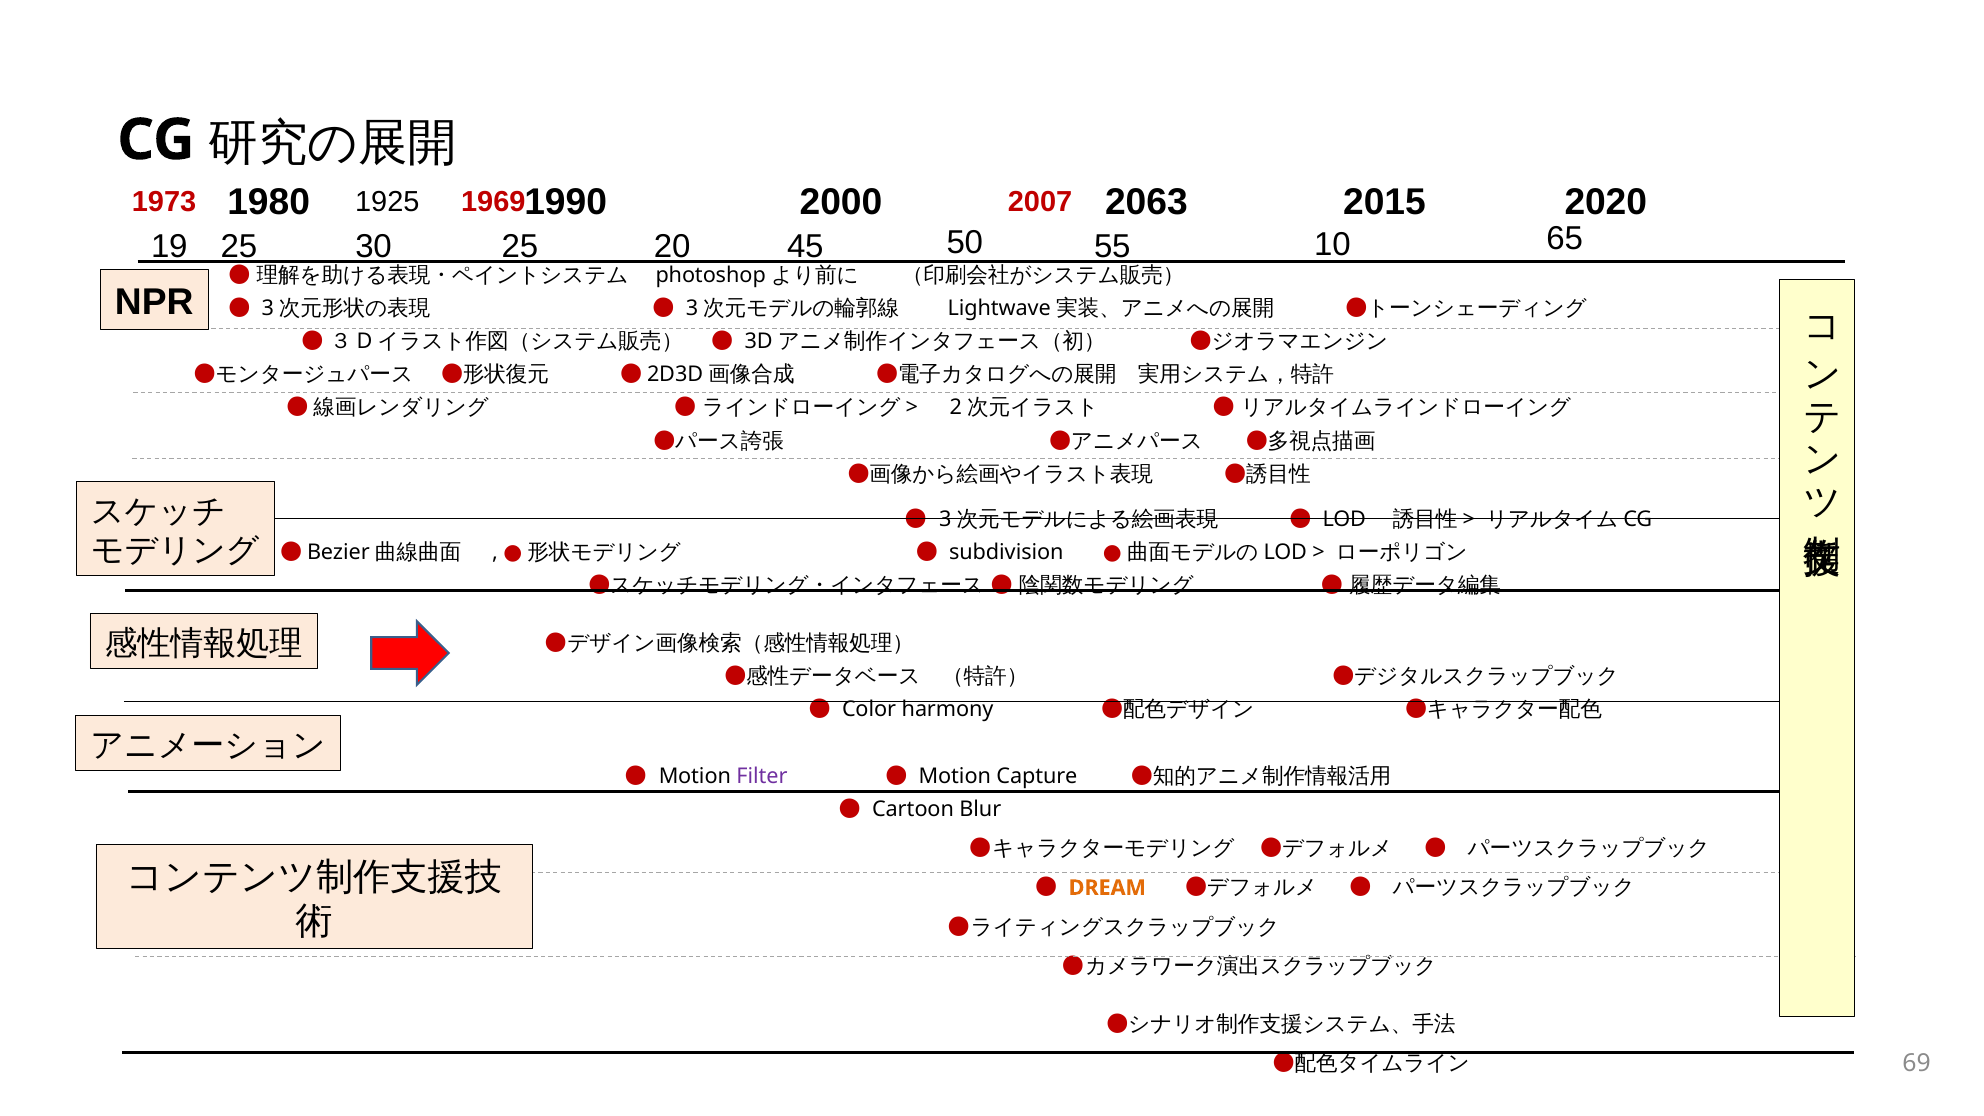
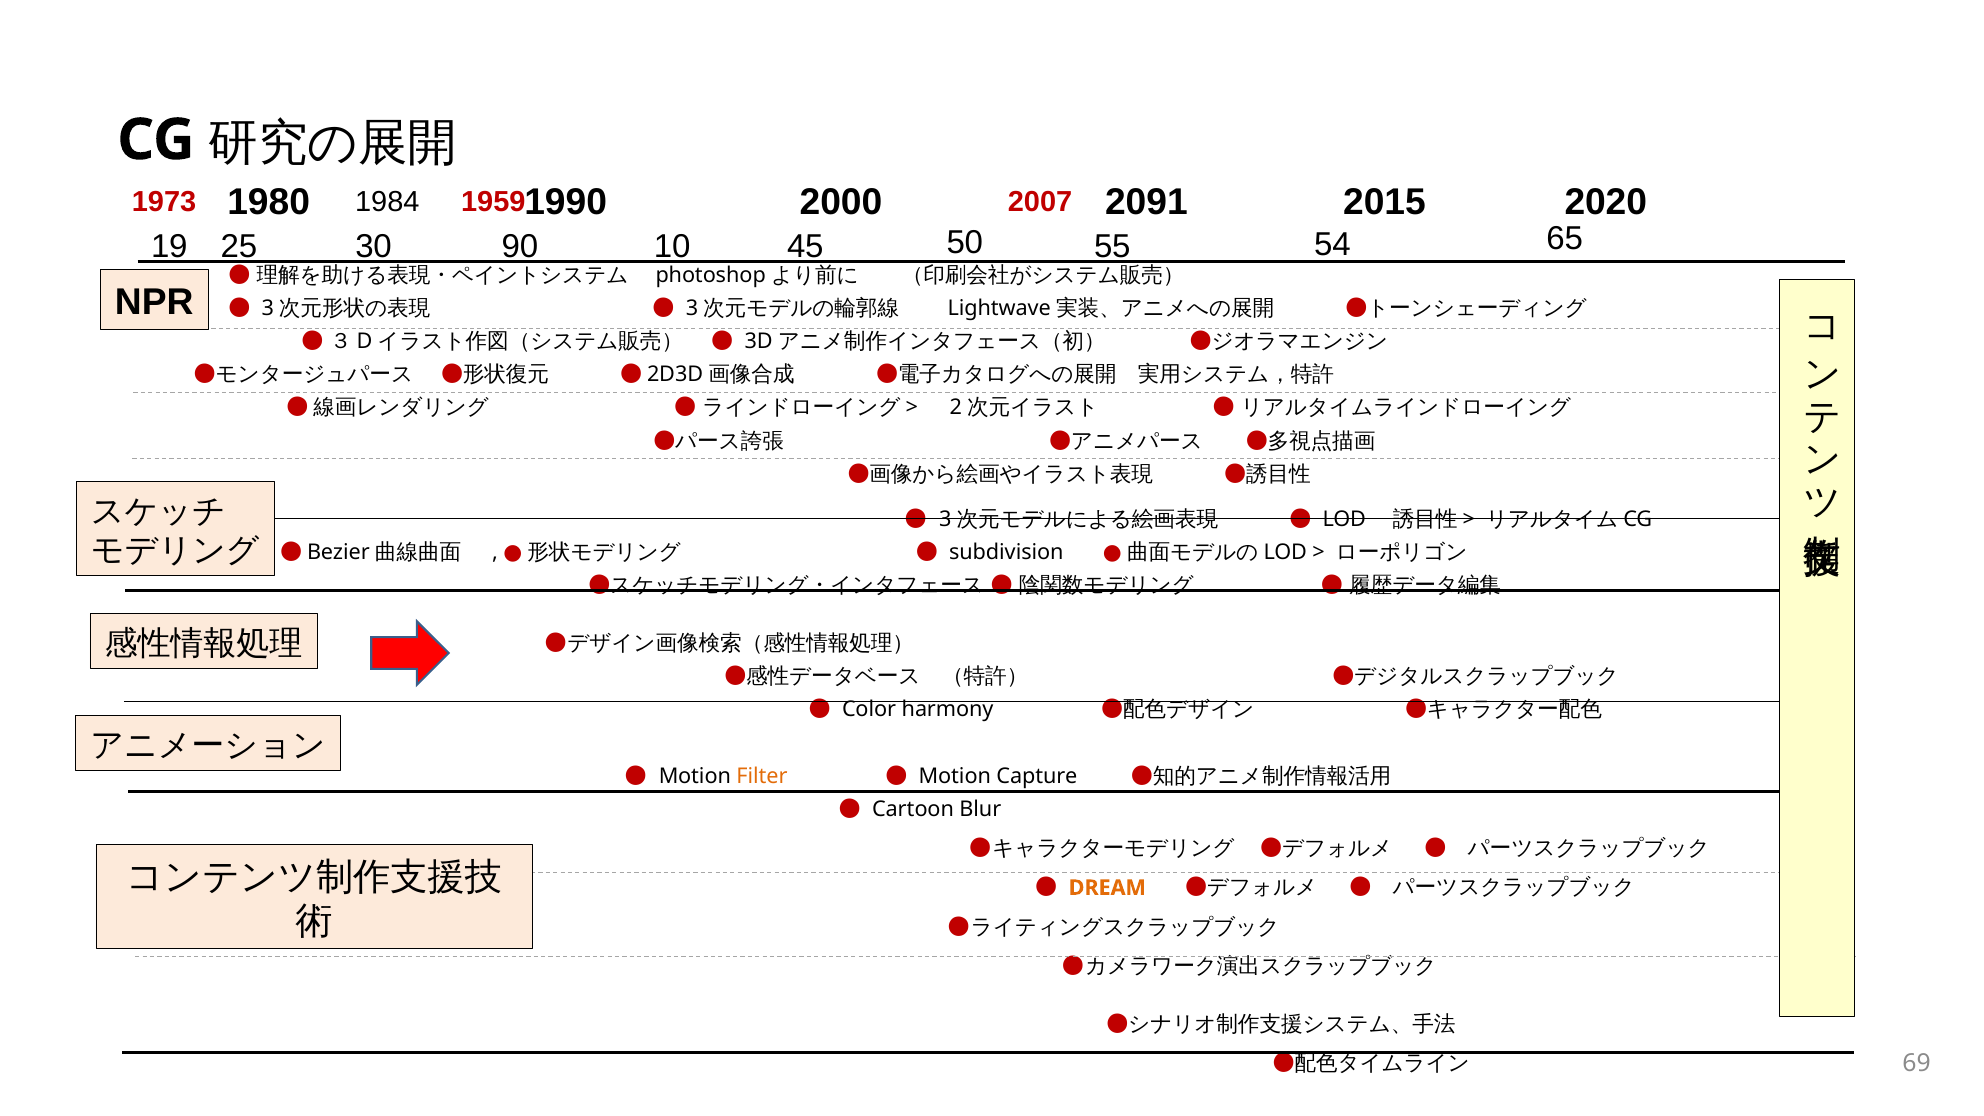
2063: 2063 -> 2091 (1146, 202)
1925: 1925 -> 1984 (387, 202)
1969: 1969 -> 1959 (493, 202)
19 25: 25 -> 90 (520, 246)
20: 20 -> 10 (672, 246)
10: 10 -> 54 (1332, 245)
Filter colour: purple -> orange (762, 776)
